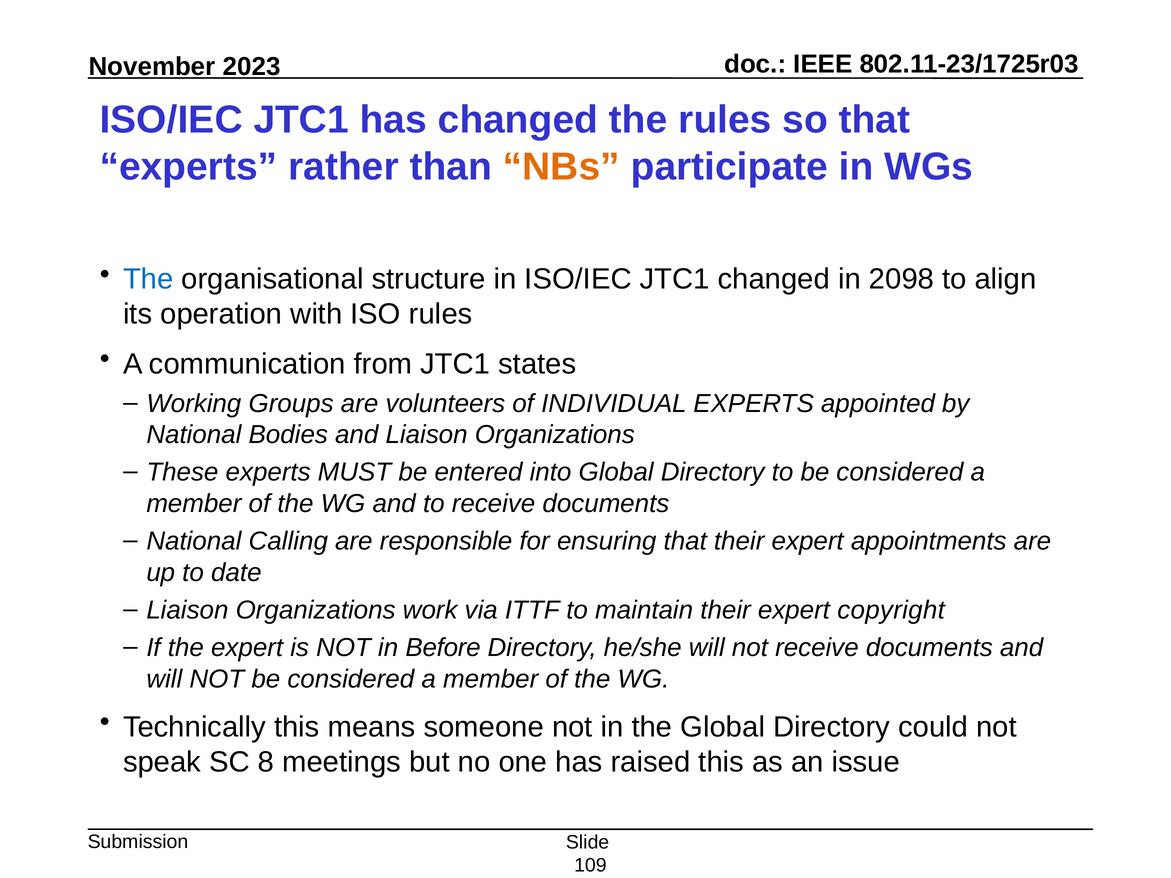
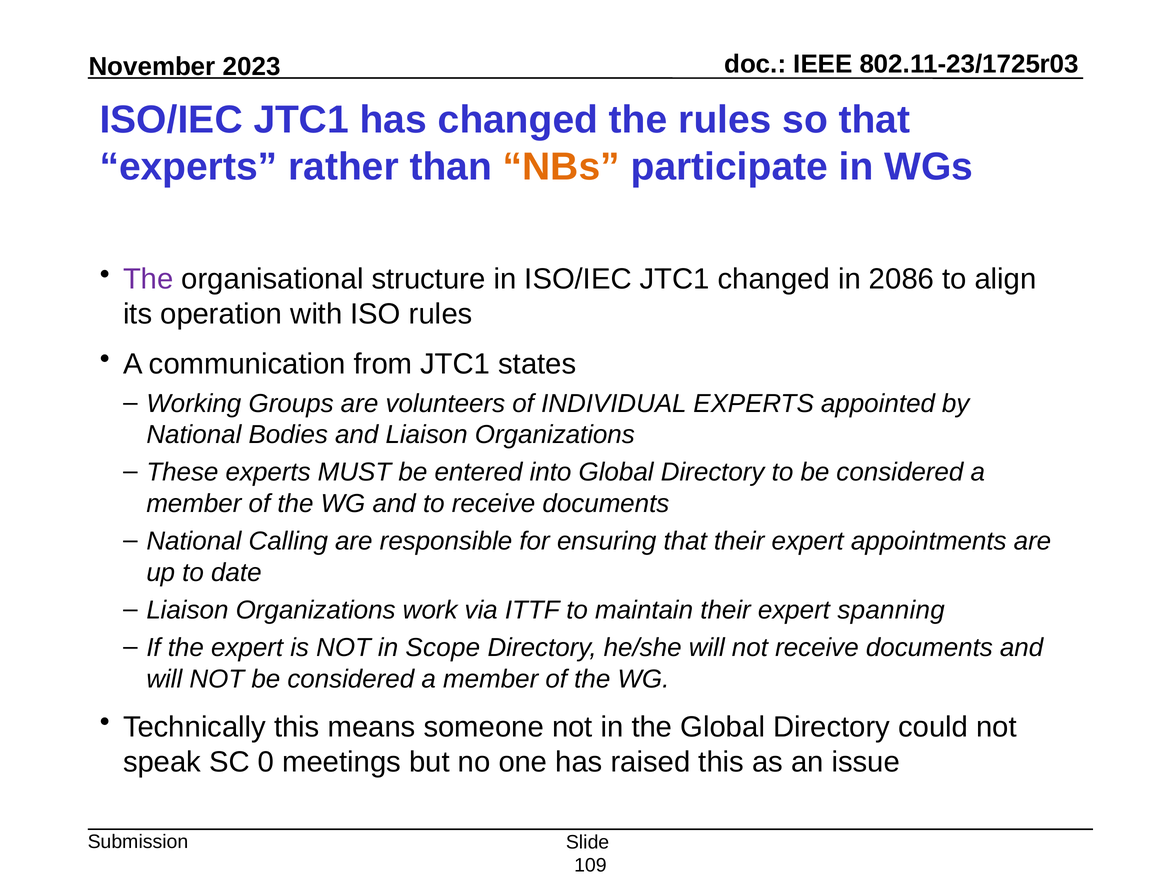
The colour: blue -> purple (148, 279)
2098: 2098 -> 2086 (902, 279)
copyright: copyright -> spanning (891, 610)
Before: Before -> Scope (443, 648)
8: 8 -> 0 (266, 762)
